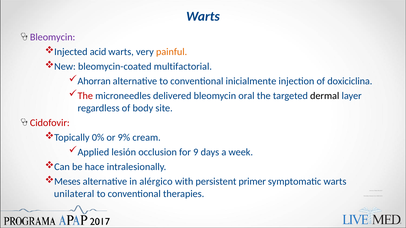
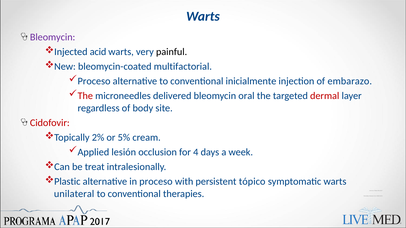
painful colour: orange -> black (172, 52)
Ahorran: Ahorran -> Proceso (94, 81)
doxiciclina: doxiciclina -> embarazo (350, 81)
dermal colour: black -> red (325, 96)
0%: 0% -> 2% (98, 138)
9%: 9% -> 5% (124, 138)
9: 9 -> 4 (196, 152)
hace: hace -> treat (95, 167)
Meses: Meses -> Plastic (67, 182)
in alérgico: alérgico -> proceso (156, 182)
primer: primer -> tópico (252, 182)
